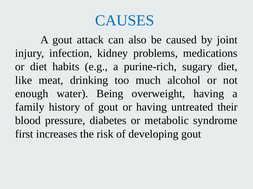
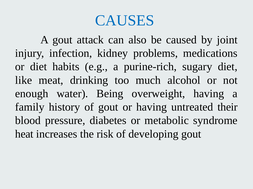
first: first -> heat (24, 134)
